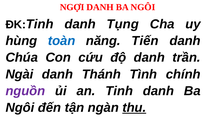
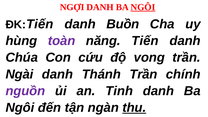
NGÔI underline: none -> present (143, 7)
Tinh: Tinh -> Tiến (40, 24)
Tụng: Tụng -> Buồn (123, 24)
toàn colour: blue -> purple (62, 41)
độ danh: danh -> vong (149, 58)
Thánh Tình: Tình -> Trần (143, 74)
